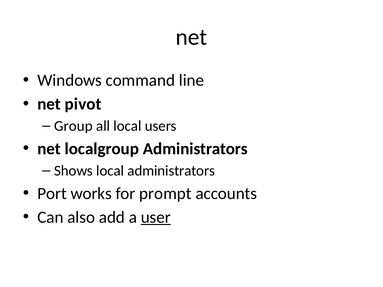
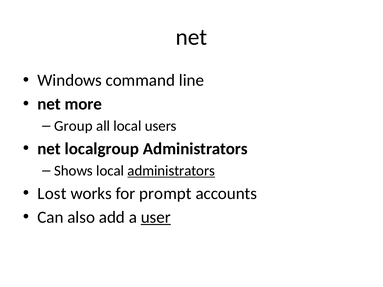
pivot: pivot -> more (83, 104)
administrators underline: none -> present (171, 171)
Port: Port -> Lost (52, 194)
